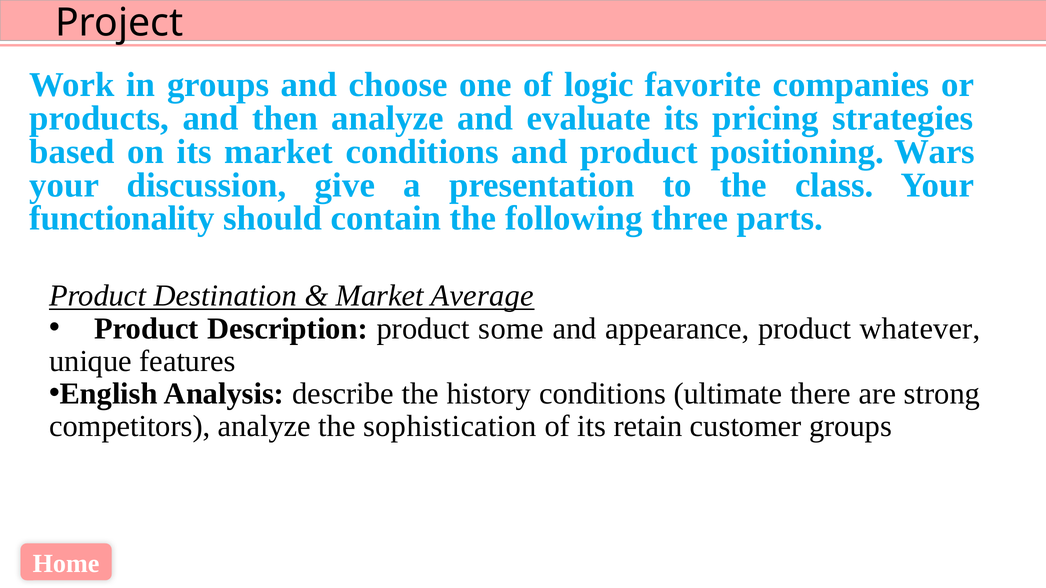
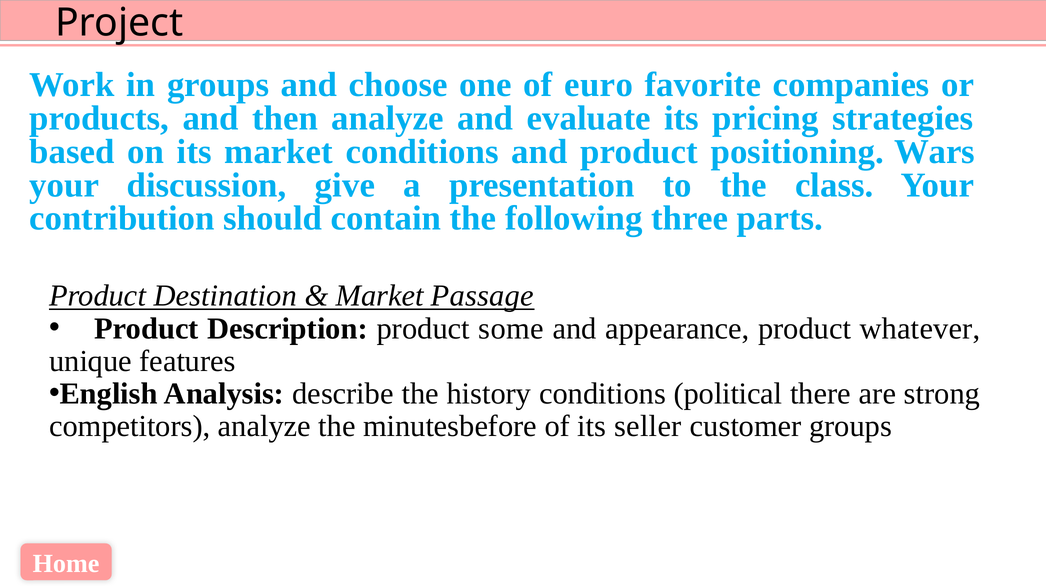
logic: logic -> euro (599, 85)
functionality: functionality -> contribution (122, 219)
Average: Average -> Passage (482, 296)
ultimate: ultimate -> political (728, 394)
sophistication: sophistication -> minutesbefore (450, 426)
retain: retain -> seller (648, 426)
